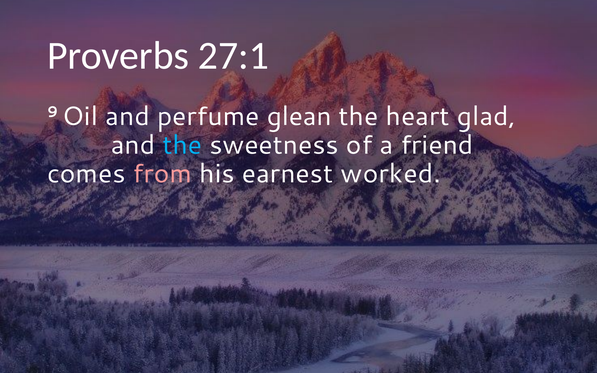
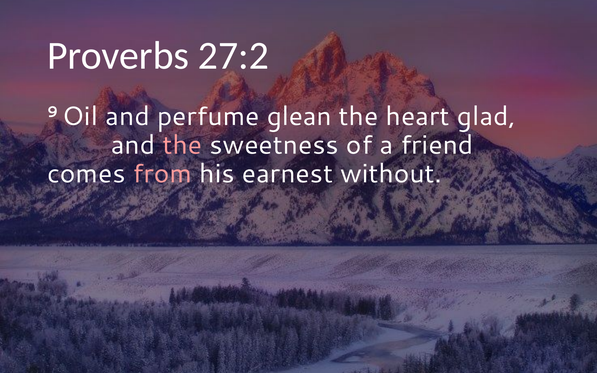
27:1: 27:1 -> 27:2 (233, 56)
the colour: light blue -> pink (182, 145)
worked: worked -> without (391, 174)
